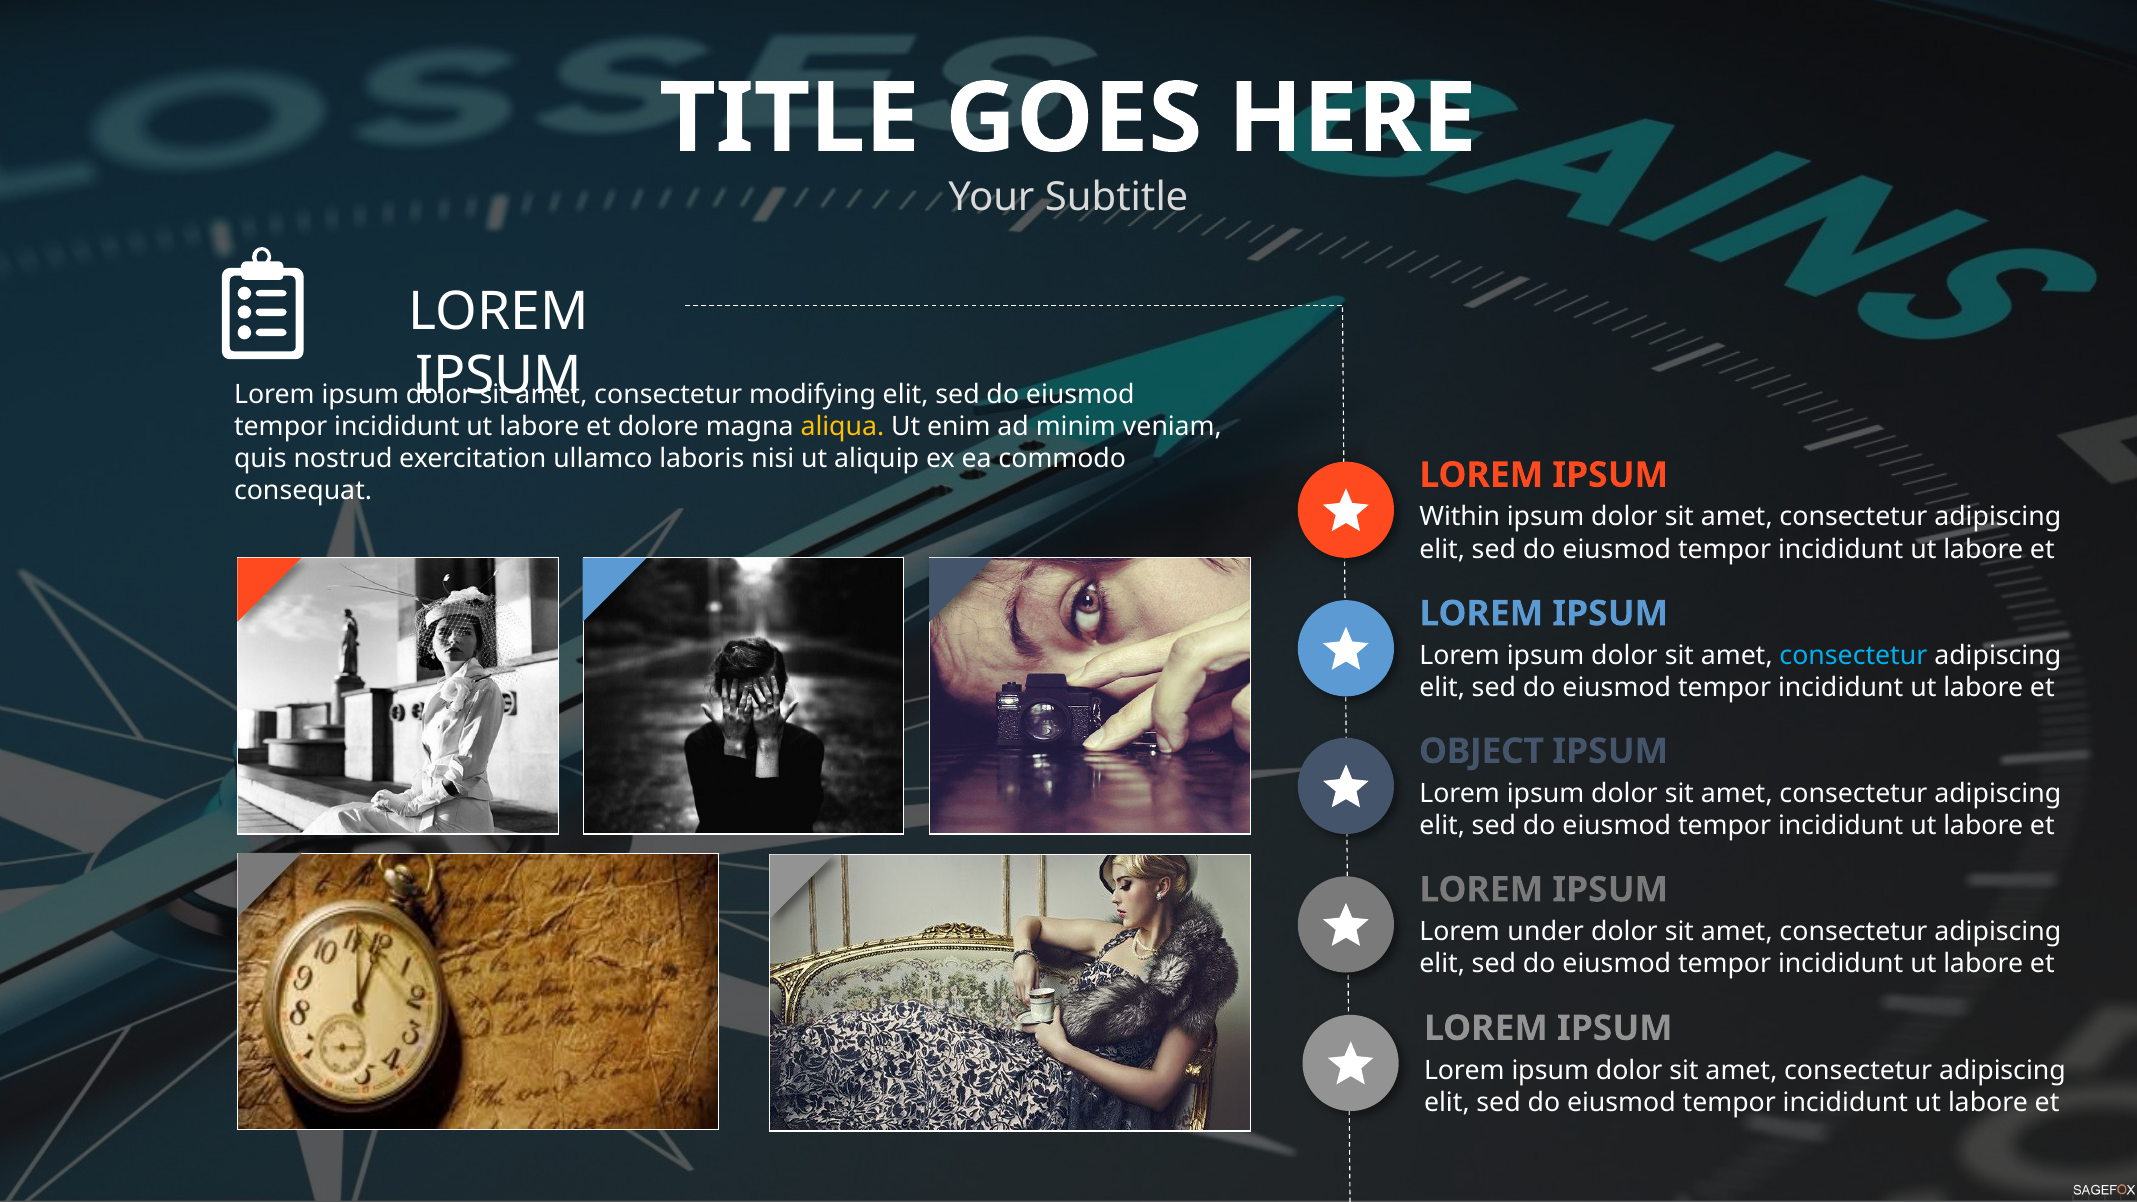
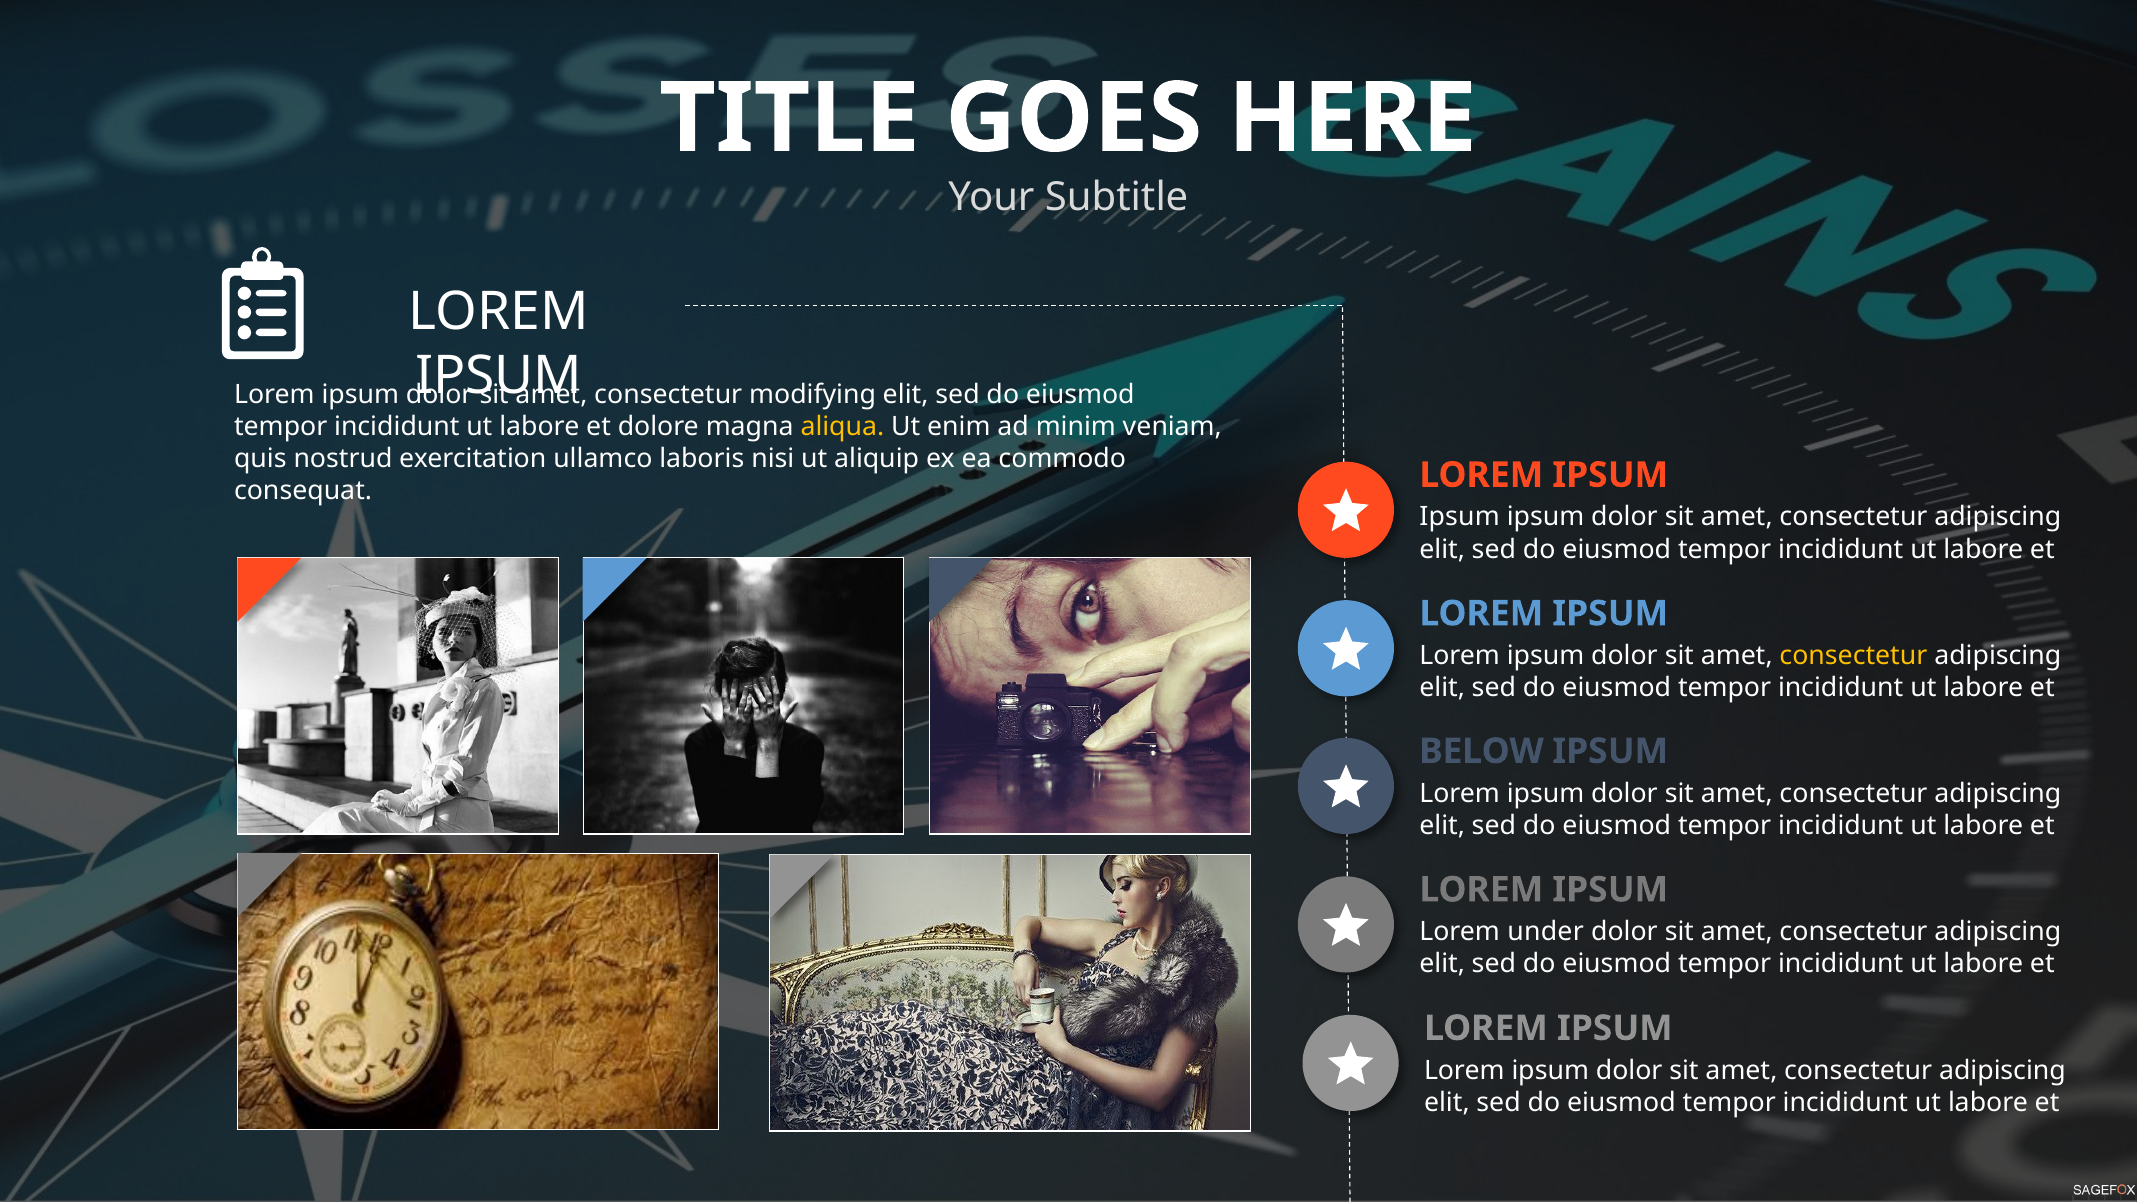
Within: Within -> Ipsum (1460, 517)
consectetur colour: light blue -> yellow (1853, 656)
OBJECT: OBJECT -> BELOW (1481, 751)
